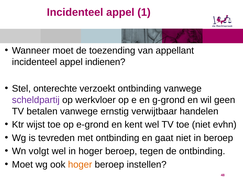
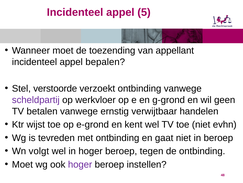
1: 1 -> 5 (144, 12)
indienen: indienen -> bepalen (105, 62)
onterechte: onterechte -> verstoorde (55, 88)
hoger colour: orange -> purple (80, 164)
